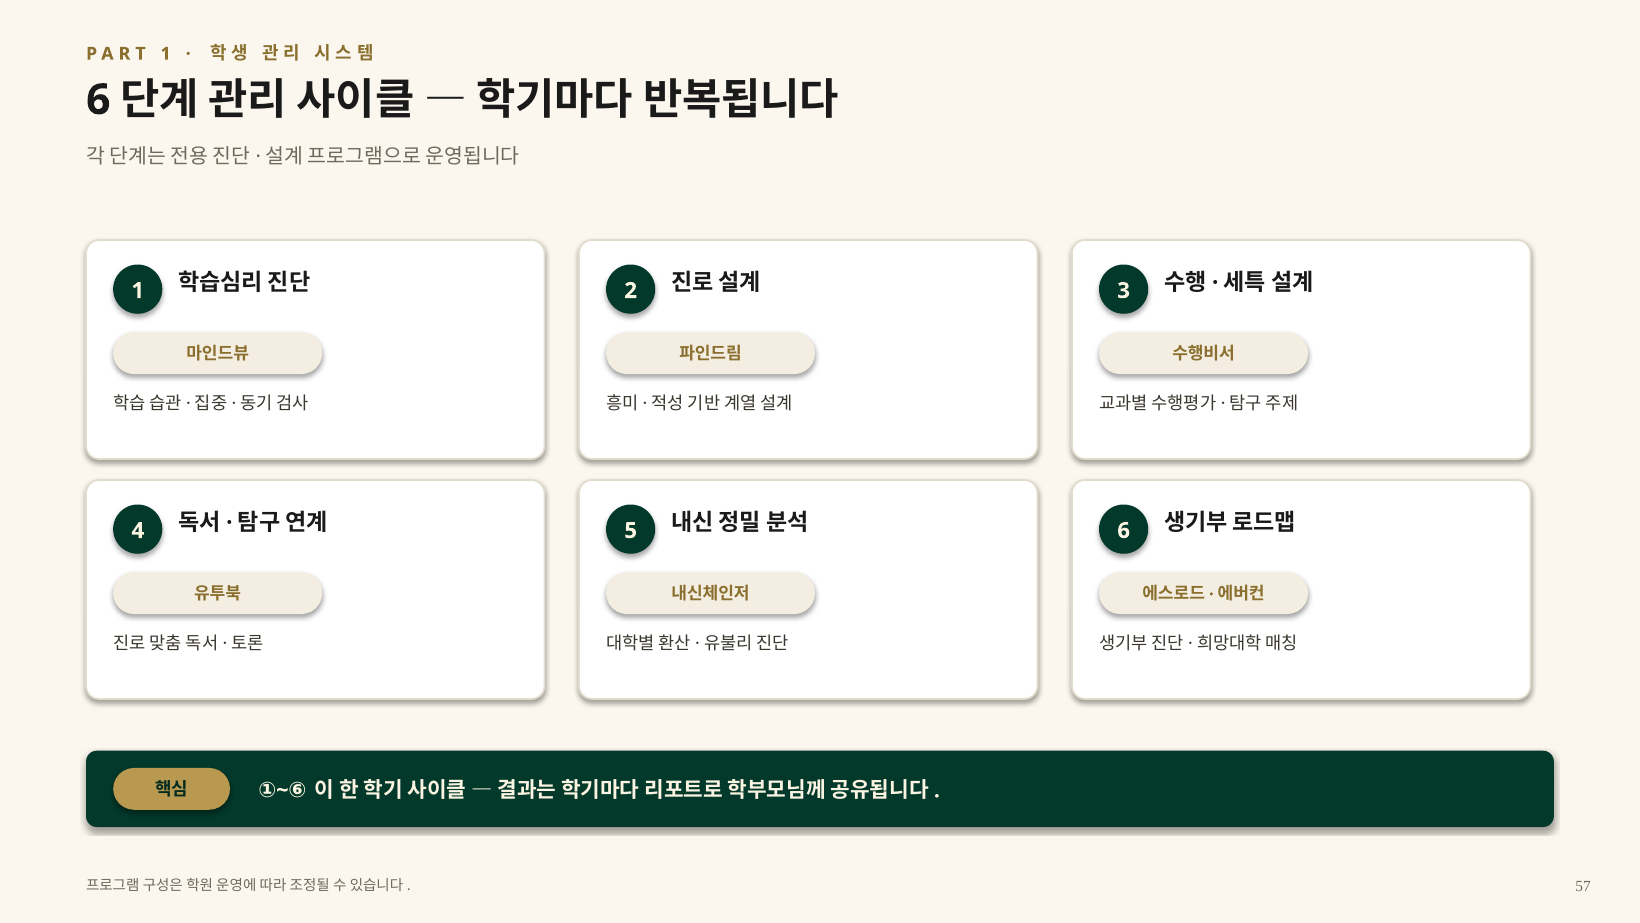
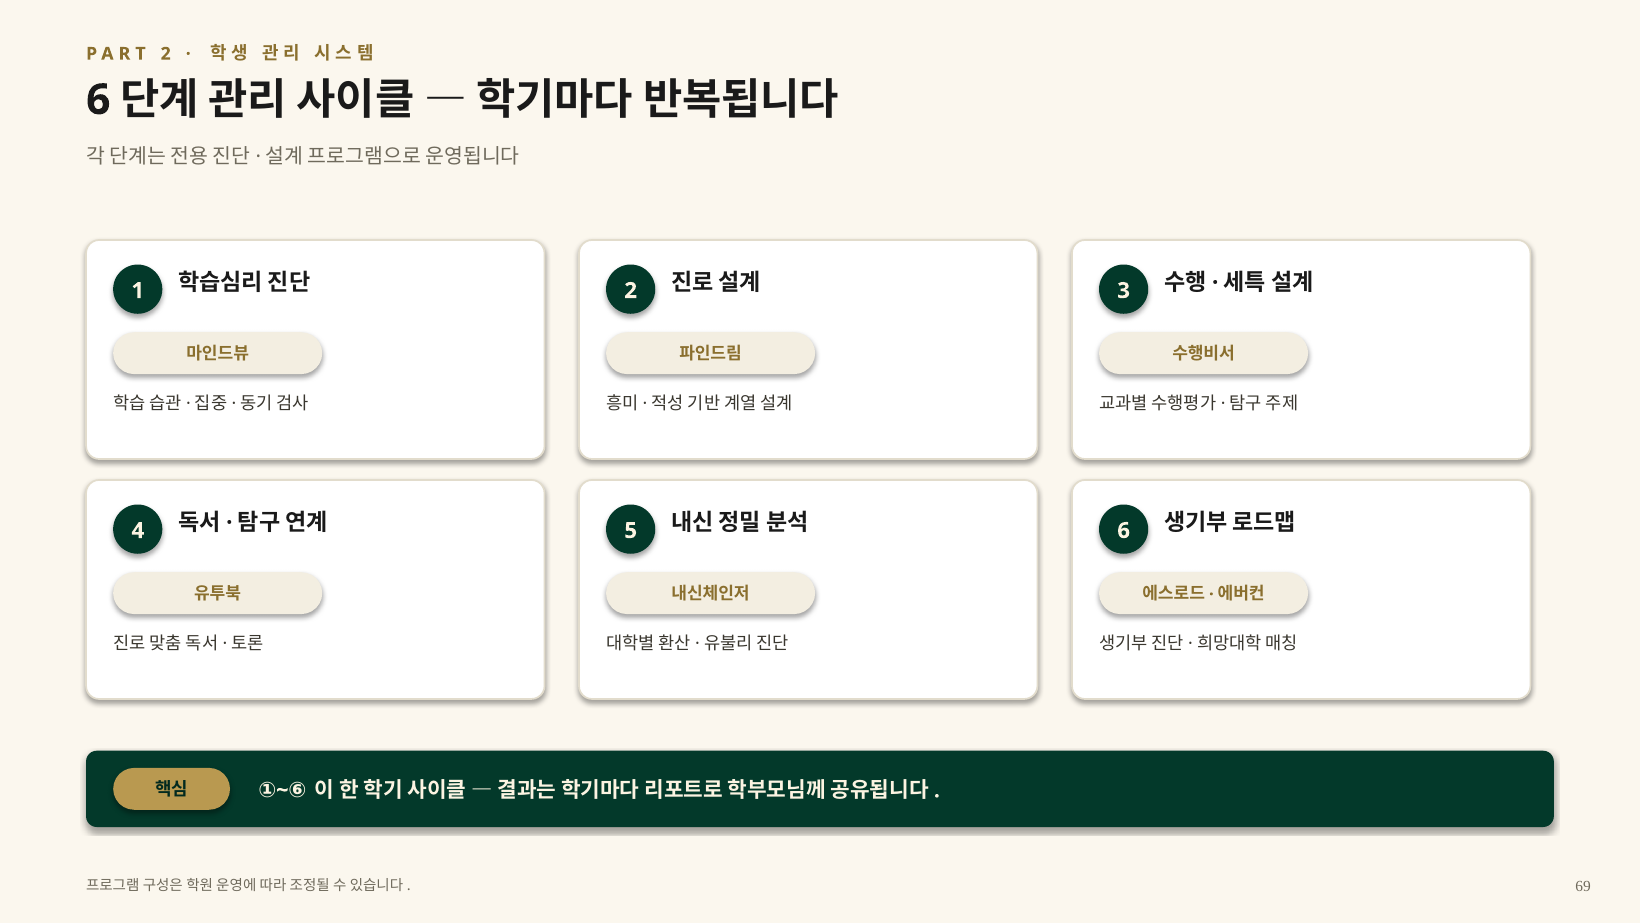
1: 1 -> 2 (166, 54)
57: 57 -> 69 (1583, 886)
